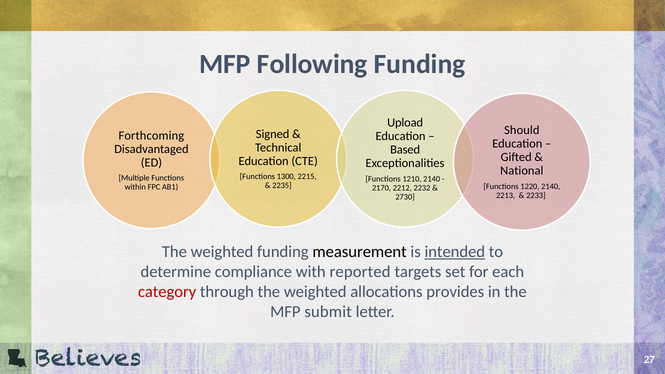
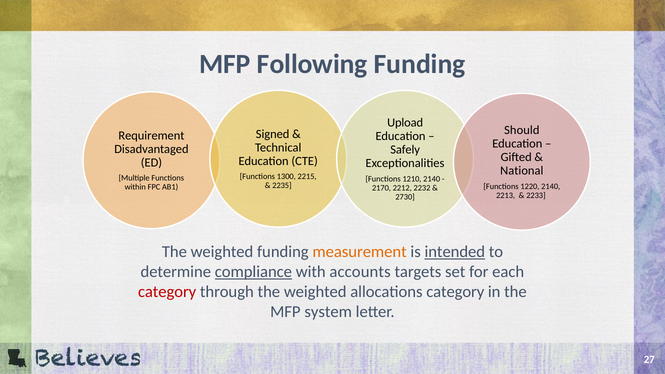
Forthcoming: Forthcoming -> Requirement (151, 136)
Based: Based -> Safely (405, 150)
measurement colour: black -> orange (360, 252)
compliance underline: none -> present (253, 272)
reported: reported -> accounts (360, 272)
allocations provides: provides -> category (455, 292)
submit: submit -> system (328, 312)
